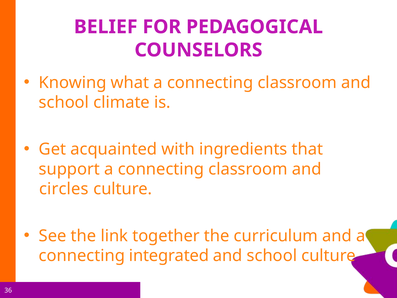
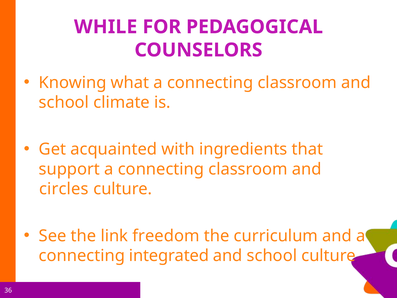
BELIEF: BELIEF -> WHILE (106, 27)
together: together -> freedom (166, 236)
